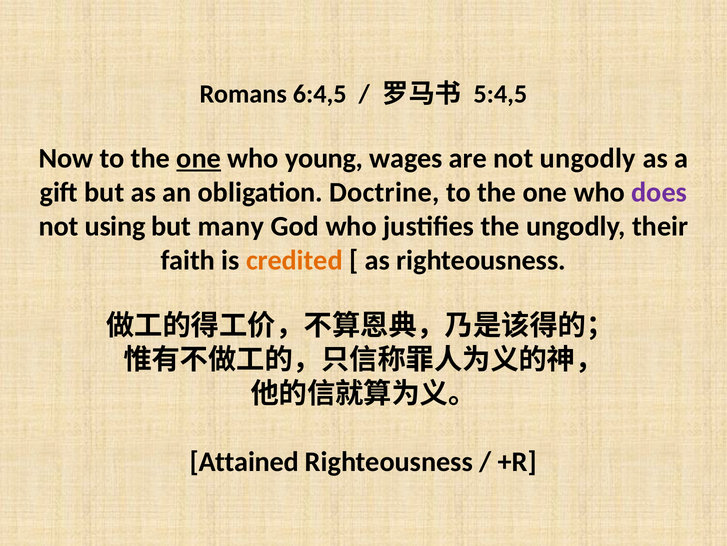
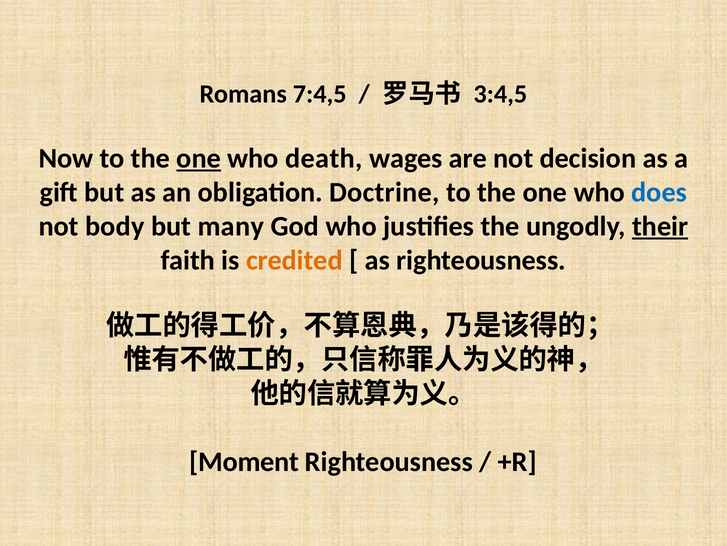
6:4,5: 6:4,5 -> 7:4,5 (320, 94)
5:4,5: 5:4,5 -> 3:4,5 (500, 94)
young: young -> death (324, 158)
not ungodly: ungodly -> decision (588, 158)
does colour: purple -> blue (659, 192)
using: using -> body (115, 226)
their underline: none -> present (660, 226)
Attained: Attained -> Moment (244, 461)
